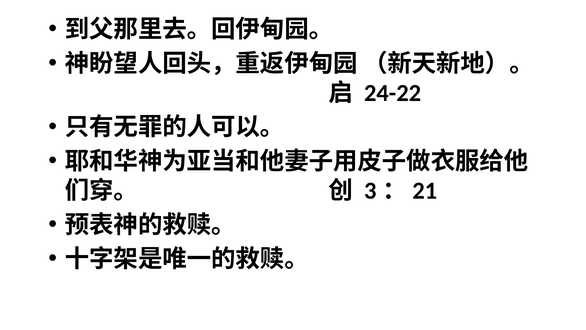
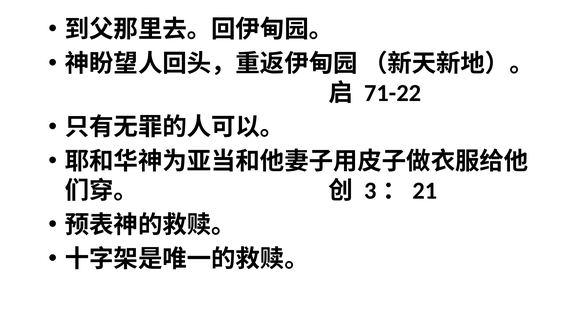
24-22: 24-22 -> 71-22 (393, 93)
